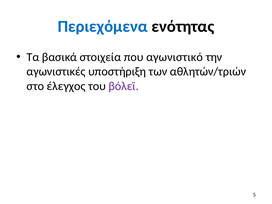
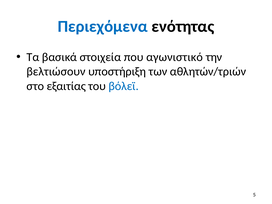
αγωνιστικές: αγωνιστικές -> βελτιώσουν (56, 72)
έλεγχος: έλεγχος -> εξαιτίας (66, 86)
βόλεϊ colour: purple -> blue (124, 86)
